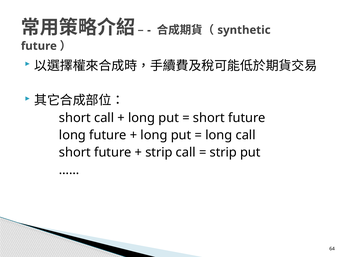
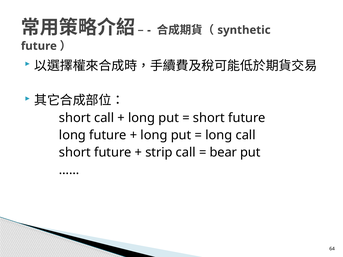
strip: strip -> bear (223, 153)
